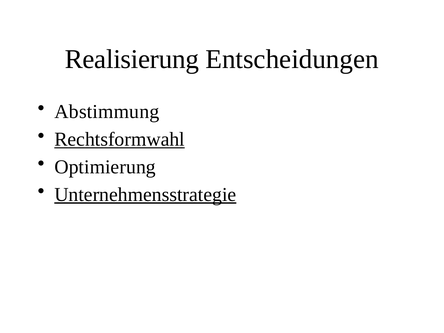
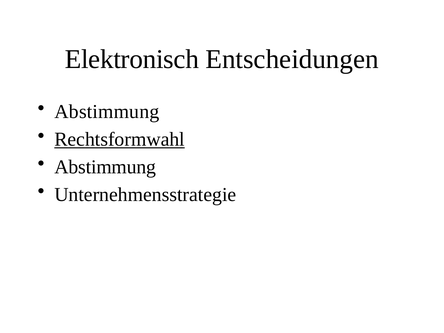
Realisierung: Realisierung -> Elektronisch (132, 59)
Optimierung: Optimierung -> Abstimmung (105, 167)
Unternehmensstrategie underline: present -> none (145, 195)
